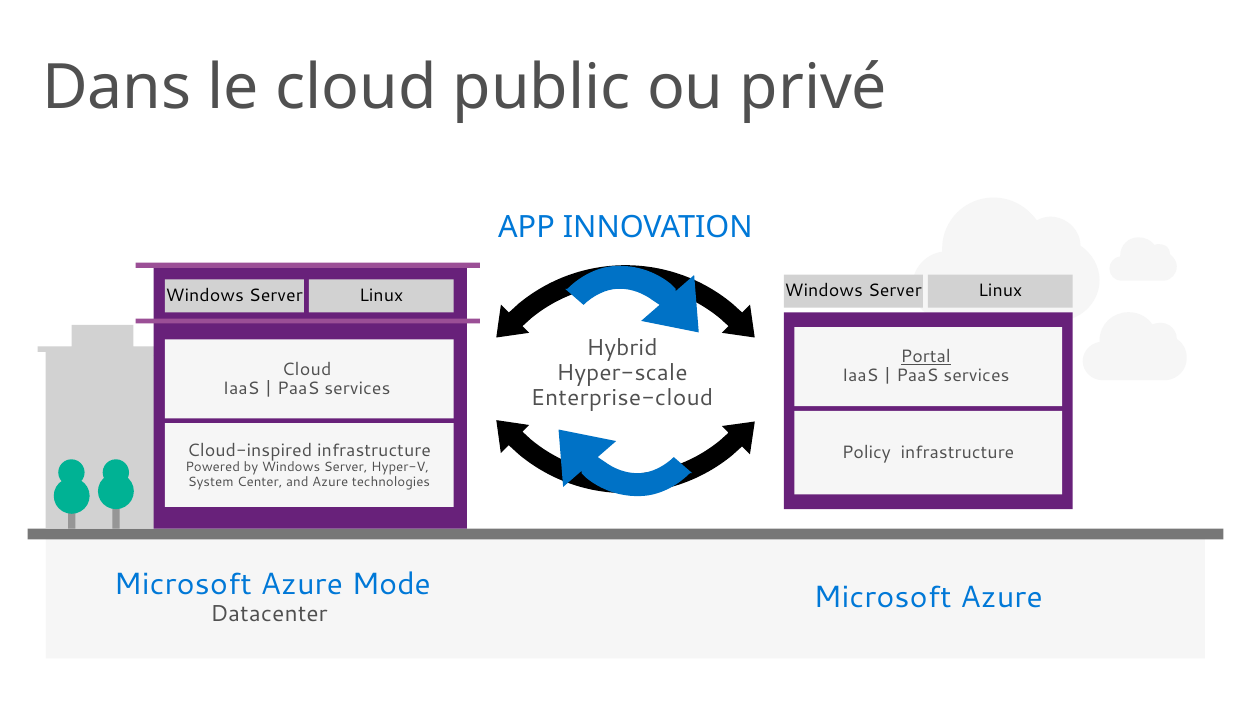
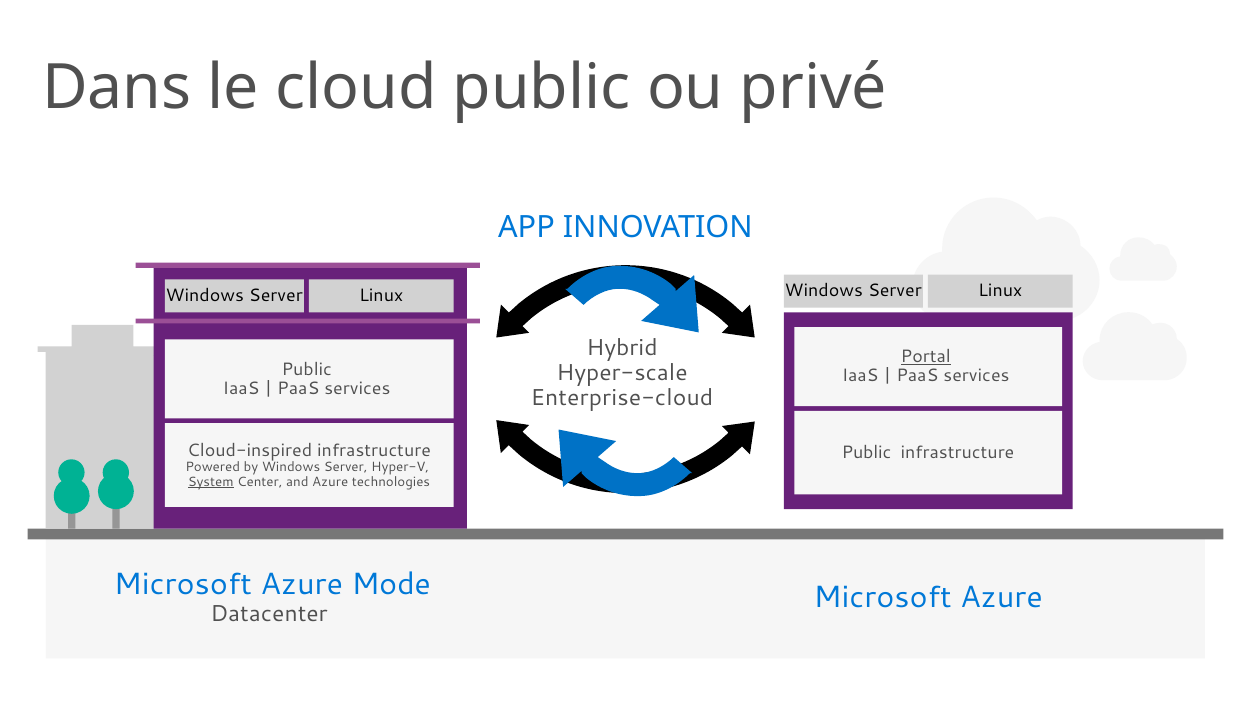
Cloud: Cloud -> Public (307, 369)
Policy: Policy -> Public (866, 453)
System underline: none -> present (211, 482)
